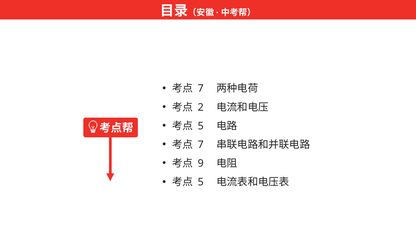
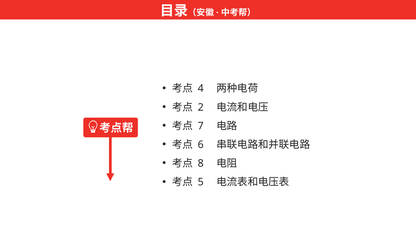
7: 7 -> 4 (201, 89)
5: 5 -> 7 (201, 126)
7: 7 -> 6 (201, 145)
9: 9 -> 8 (201, 163)
